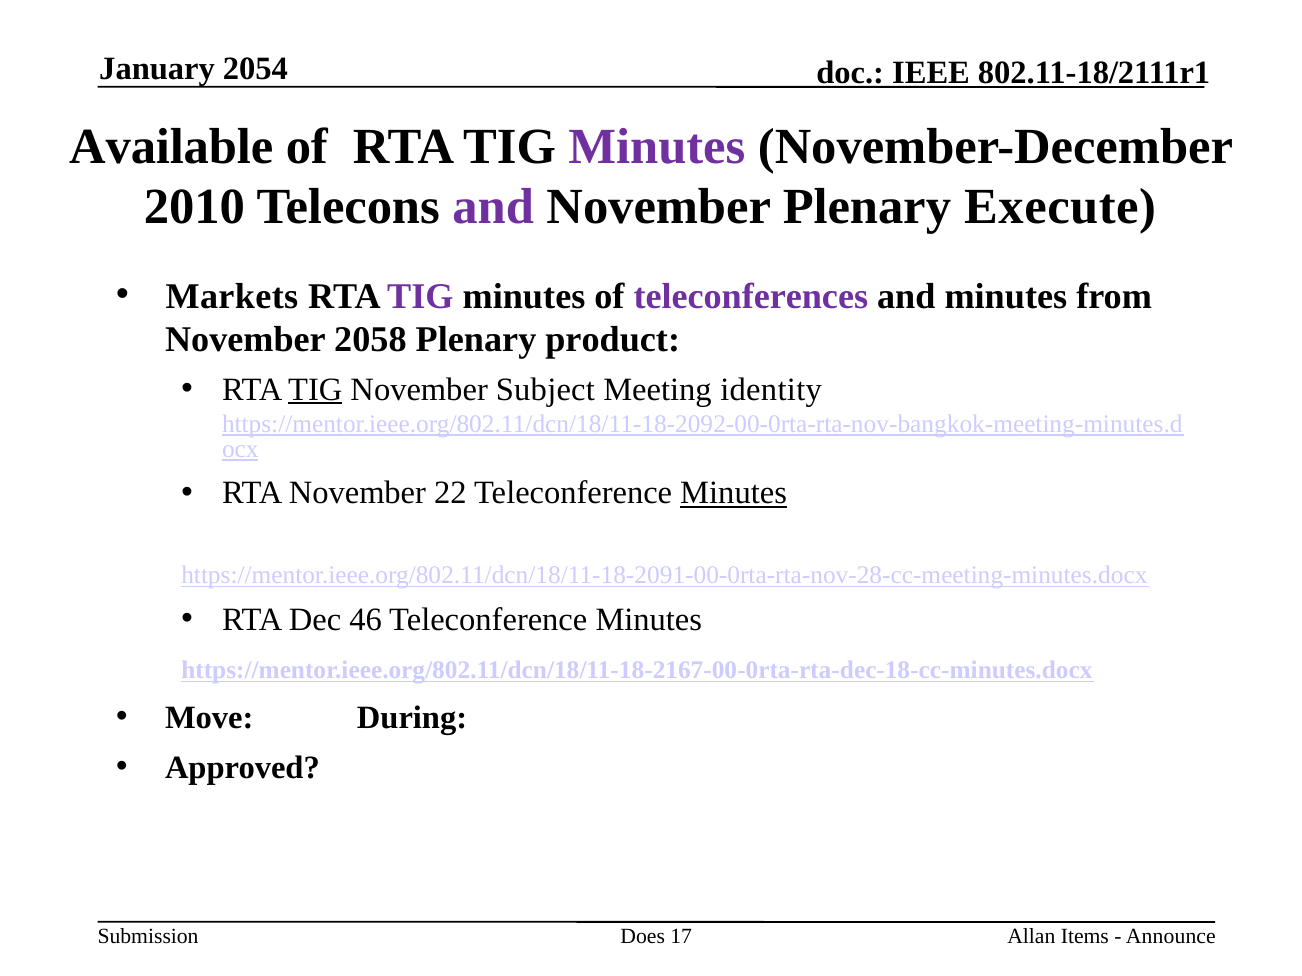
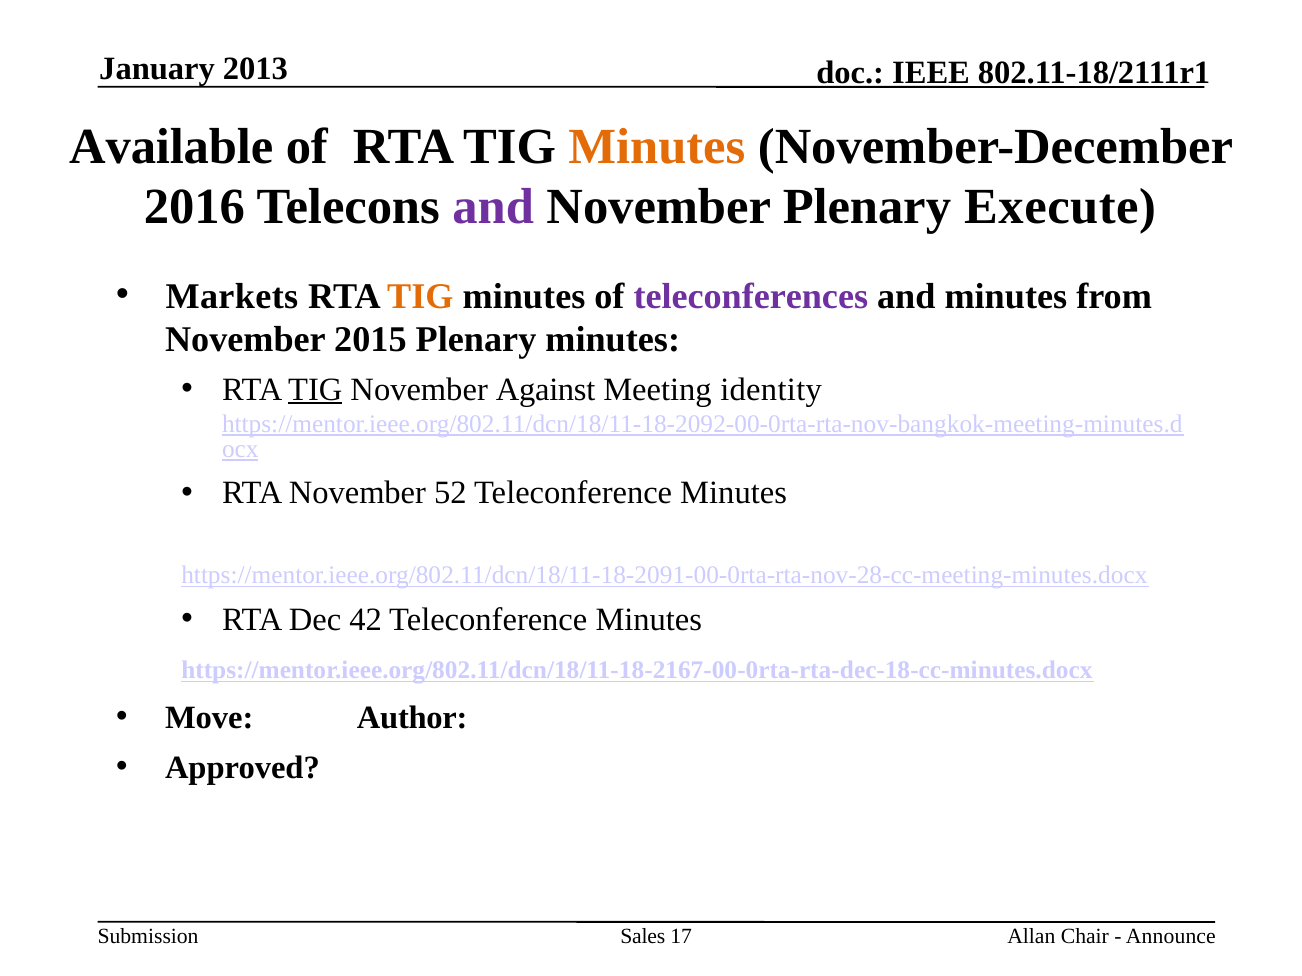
2054: 2054 -> 2013 (255, 69)
Minutes colour: purple -> orange (657, 147)
2010: 2010 -> 2016 (194, 207)
TIG colour: purple -> orange (420, 296)
2058: 2058 -> 2015 (370, 340)
Plenary product: product -> minutes (613, 340)
Subject: Subject -> Against (546, 390)
22: 22 -> 52 (450, 493)
Minutes underline: present -> none (734, 493)
46: 46 -> 42 (366, 620)
During: During -> Author (412, 718)
Does: Does -> Sales (643, 937)
Items: Items -> Chair (1085, 937)
